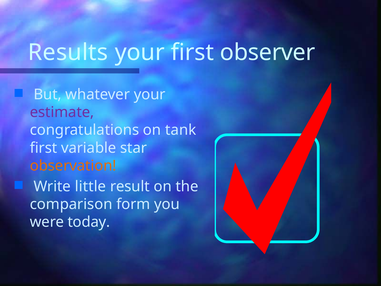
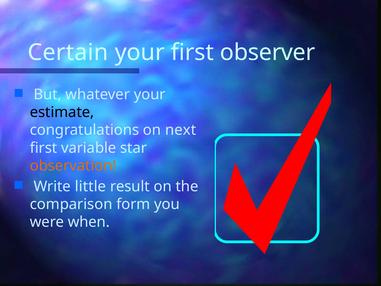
Results: Results -> Certain (68, 52)
estimate colour: purple -> black (62, 112)
tank: tank -> next (181, 130)
today: today -> when (89, 222)
